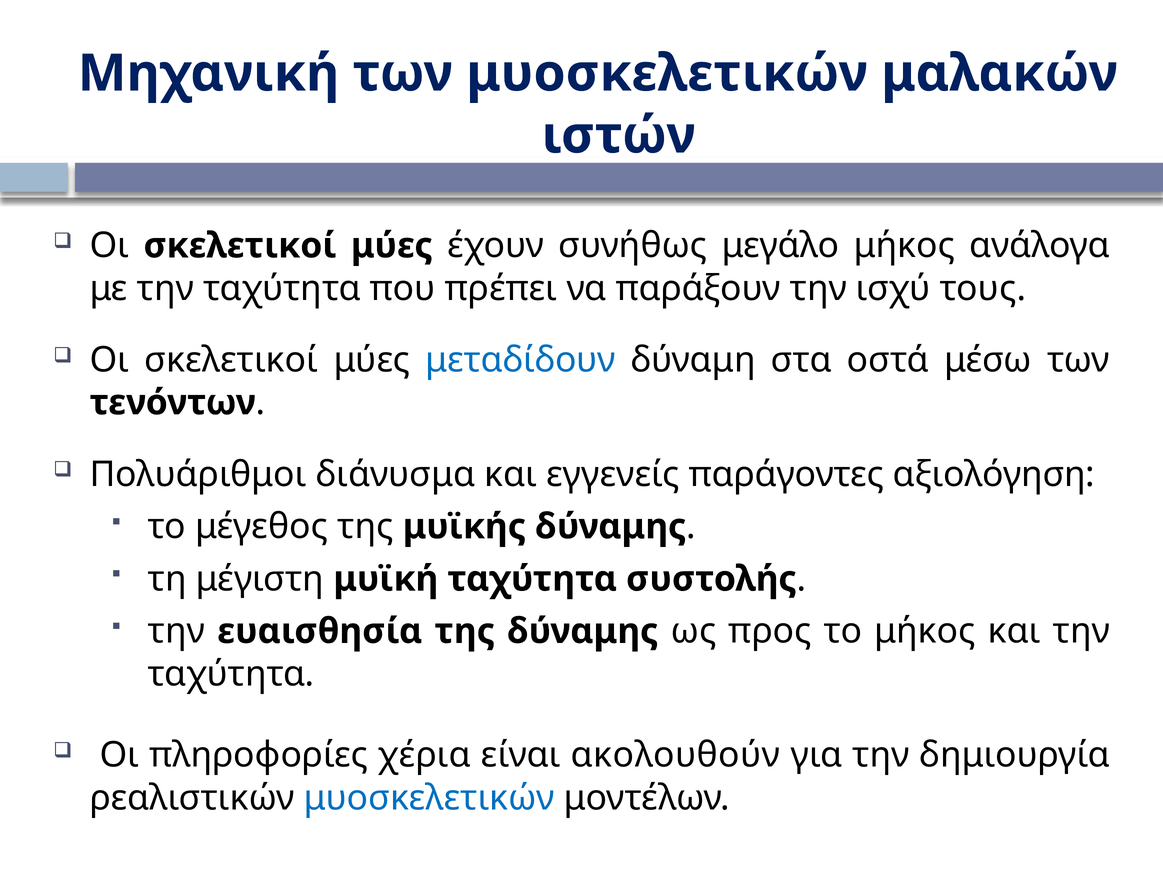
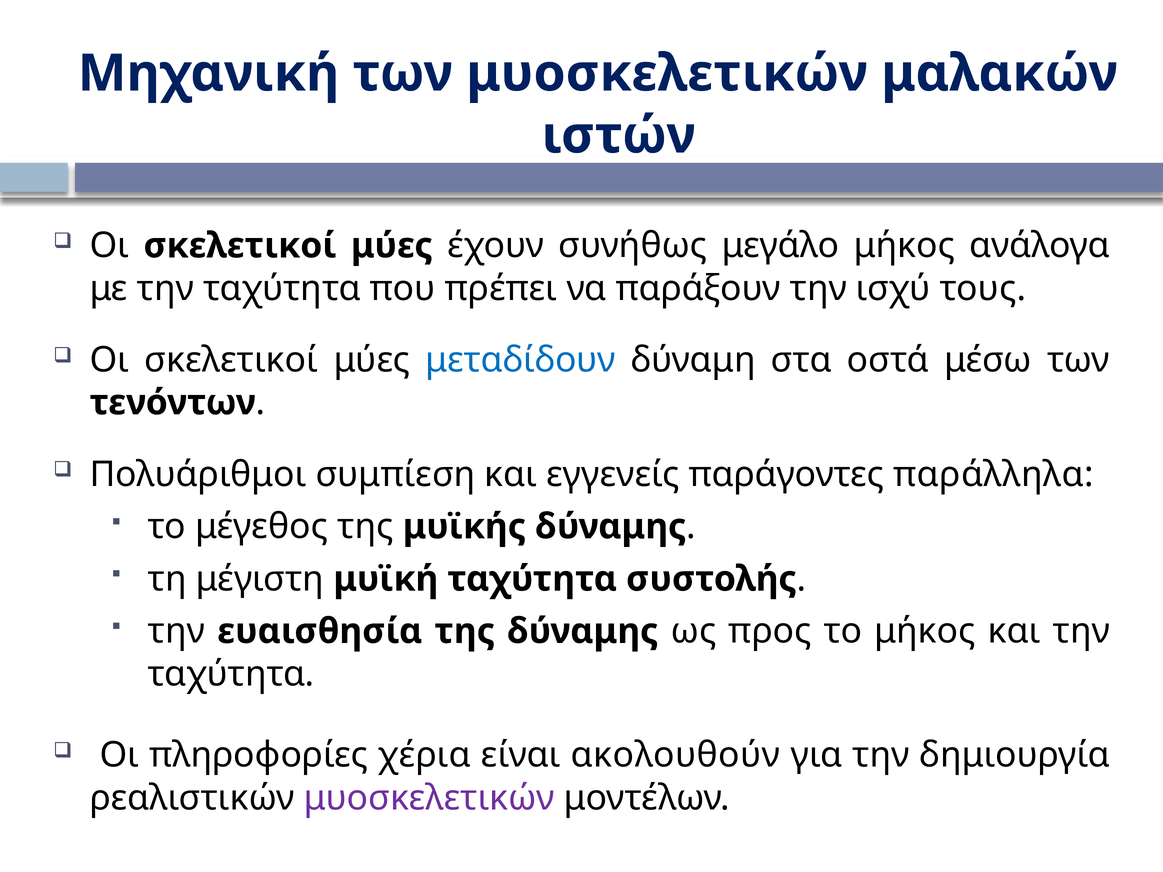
διάνυσμα: διάνυσμα -> συμπίεση (395, 474)
αξιολόγηση: αξιολόγηση -> παράλληλα (994, 474)
μυοσκελετικών colour: blue -> purple (429, 798)
